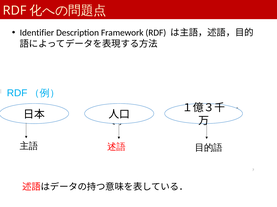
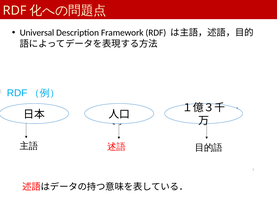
Identifier: Identifier -> Universal (37, 33)
